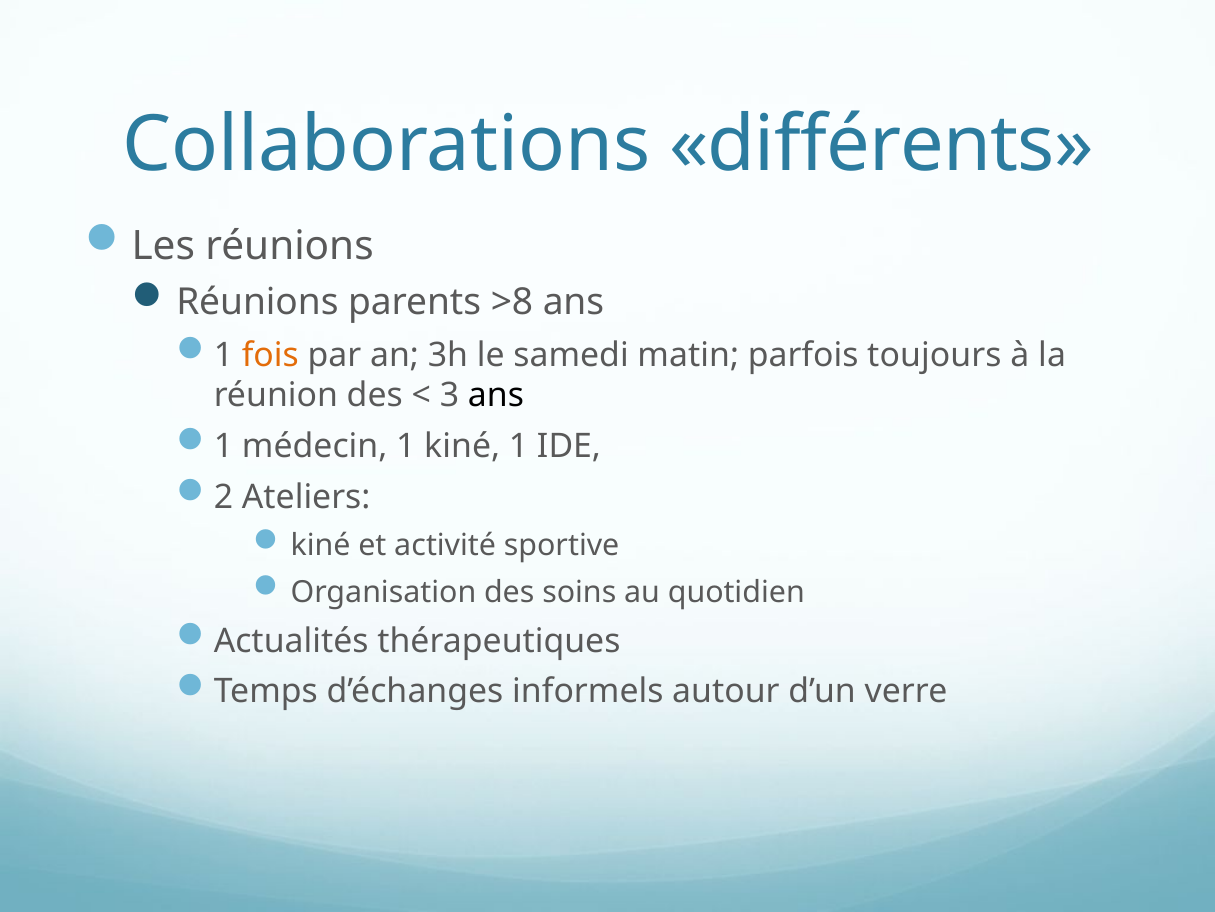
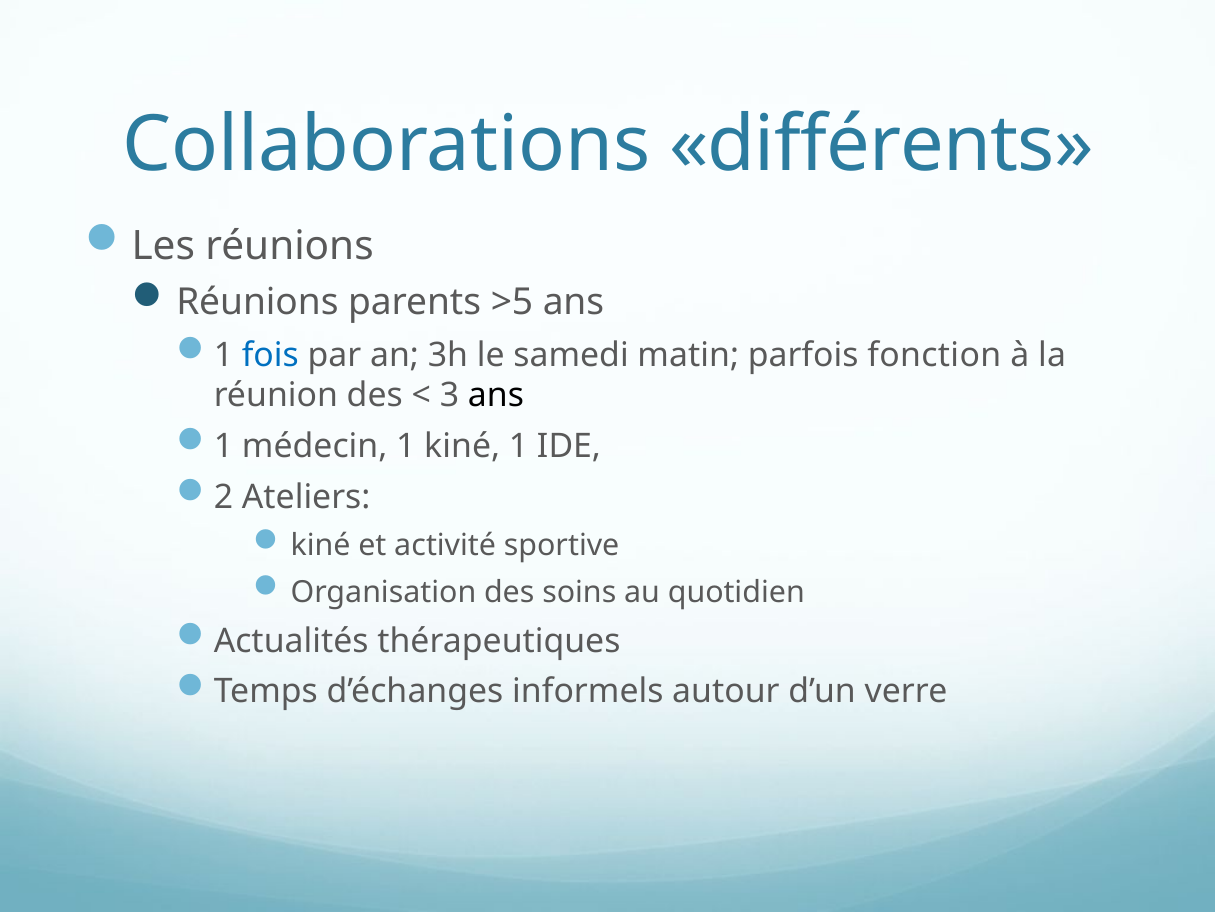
>8: >8 -> >5 (512, 302)
fois colour: orange -> blue (270, 355)
toujours: toujours -> fonction (934, 355)
